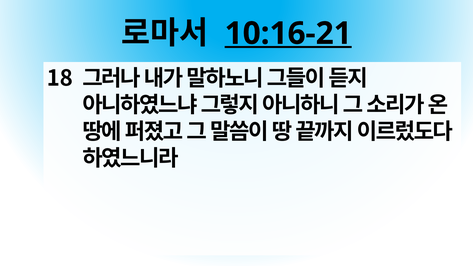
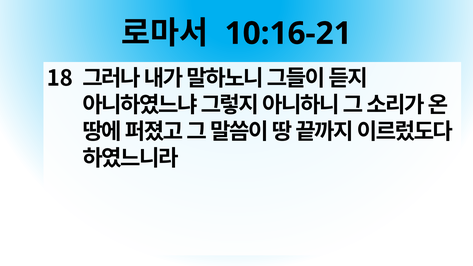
10:16-21 underline: present -> none (288, 34)
